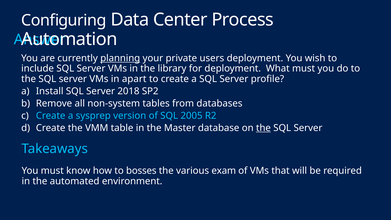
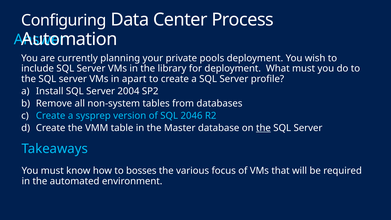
planning underline: present -> none (120, 58)
users: users -> pools (212, 58)
2018: 2018 -> 2004 (128, 91)
2005: 2005 -> 2046 (192, 116)
exam: exam -> focus (224, 171)
